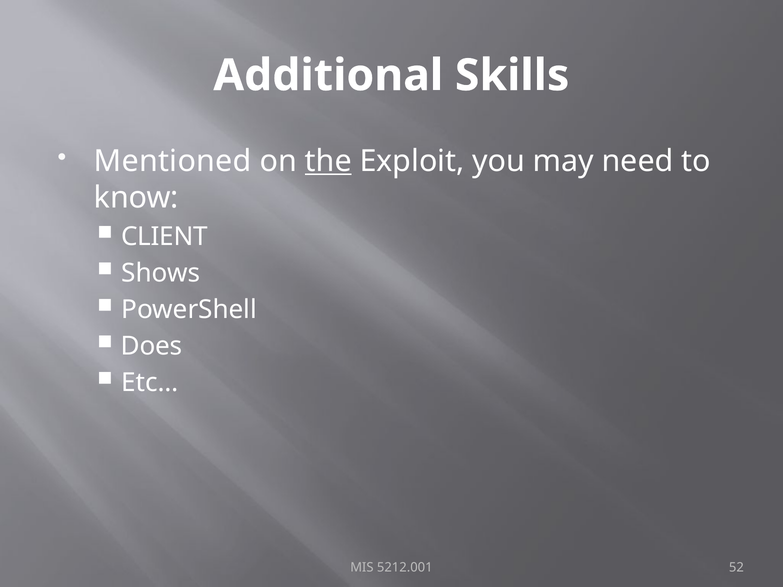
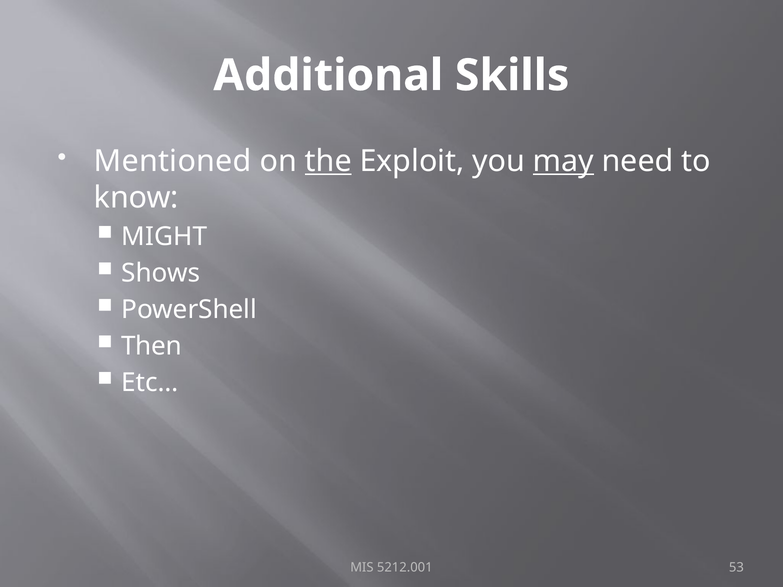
may underline: none -> present (563, 161)
CLIENT: CLIENT -> MIGHT (164, 237)
Does: Does -> Then (152, 346)
52: 52 -> 53 (736, 568)
